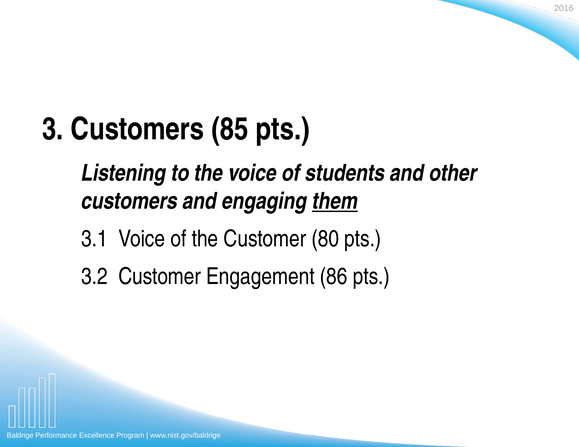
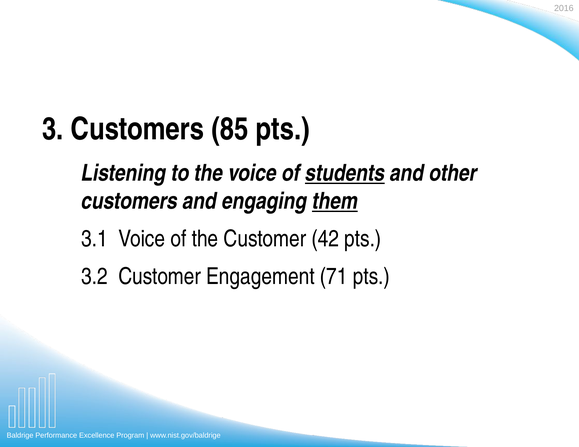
students underline: none -> present (345, 173)
80: 80 -> 42 (325, 239)
86: 86 -> 71 (334, 277)
